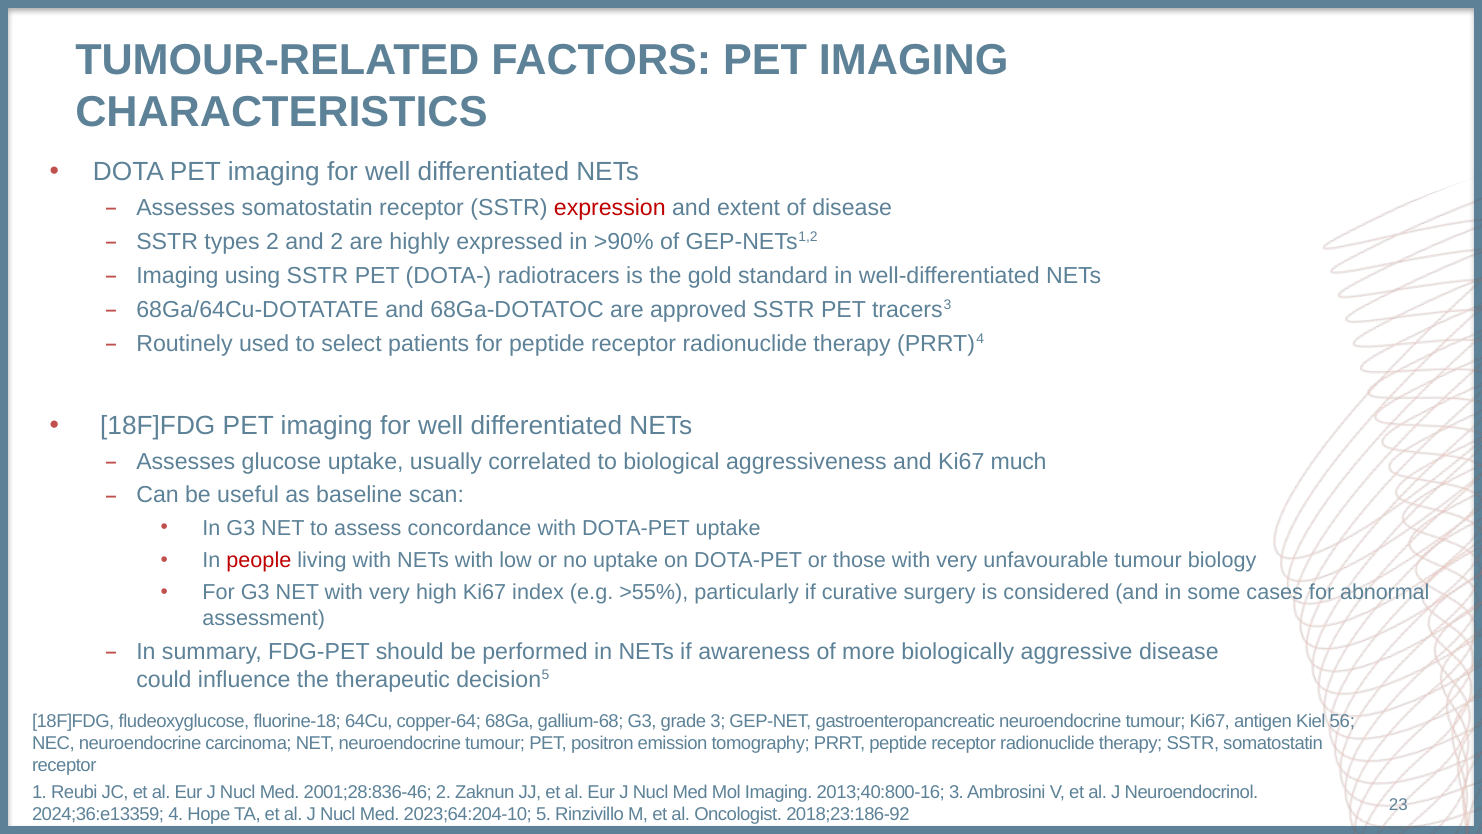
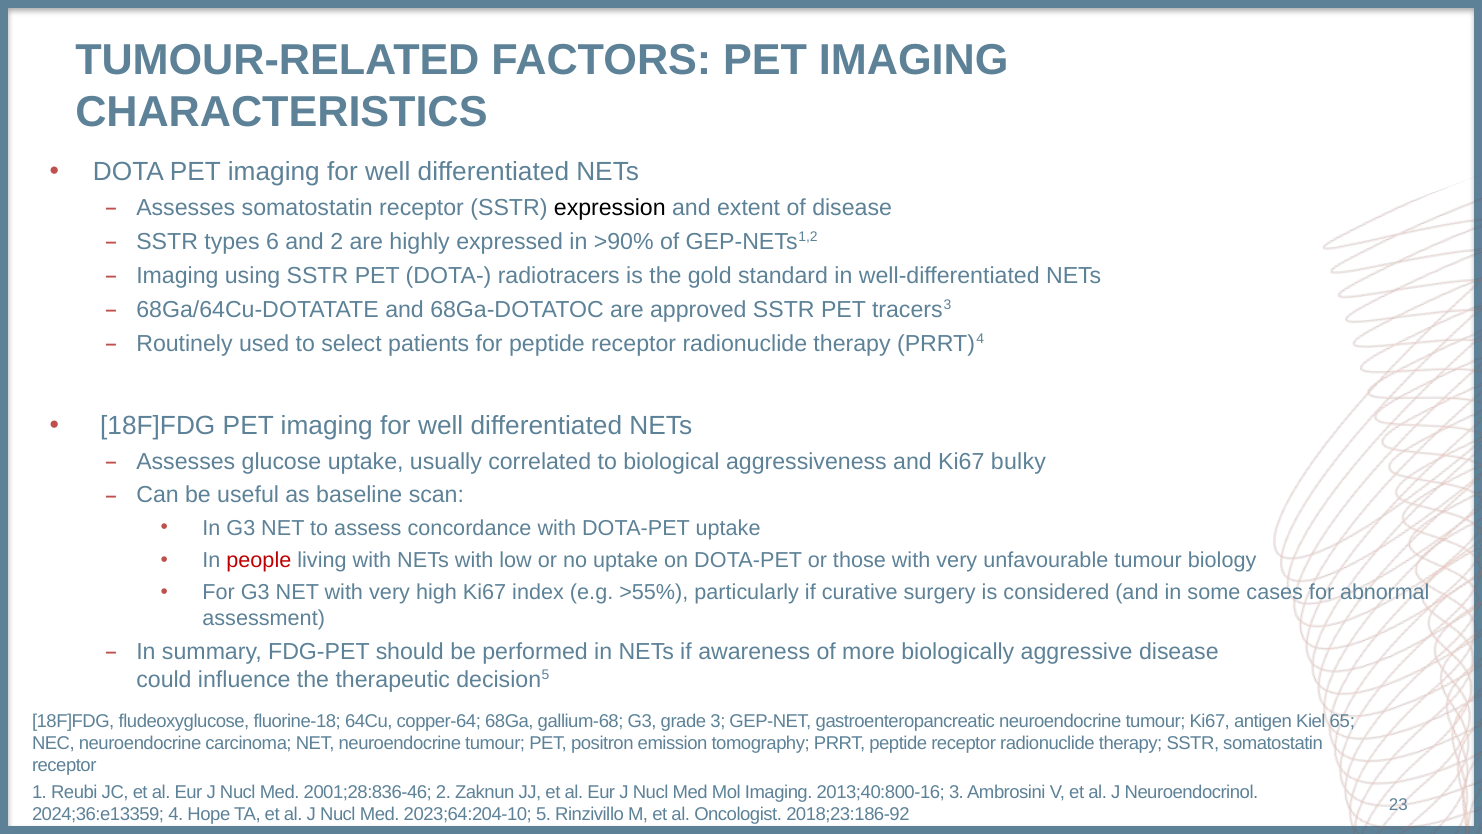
expression colour: red -> black (610, 207)
types 2: 2 -> 6 (273, 241)
much: much -> bulky (1018, 461)
56: 56 -> 65 (1342, 721)
